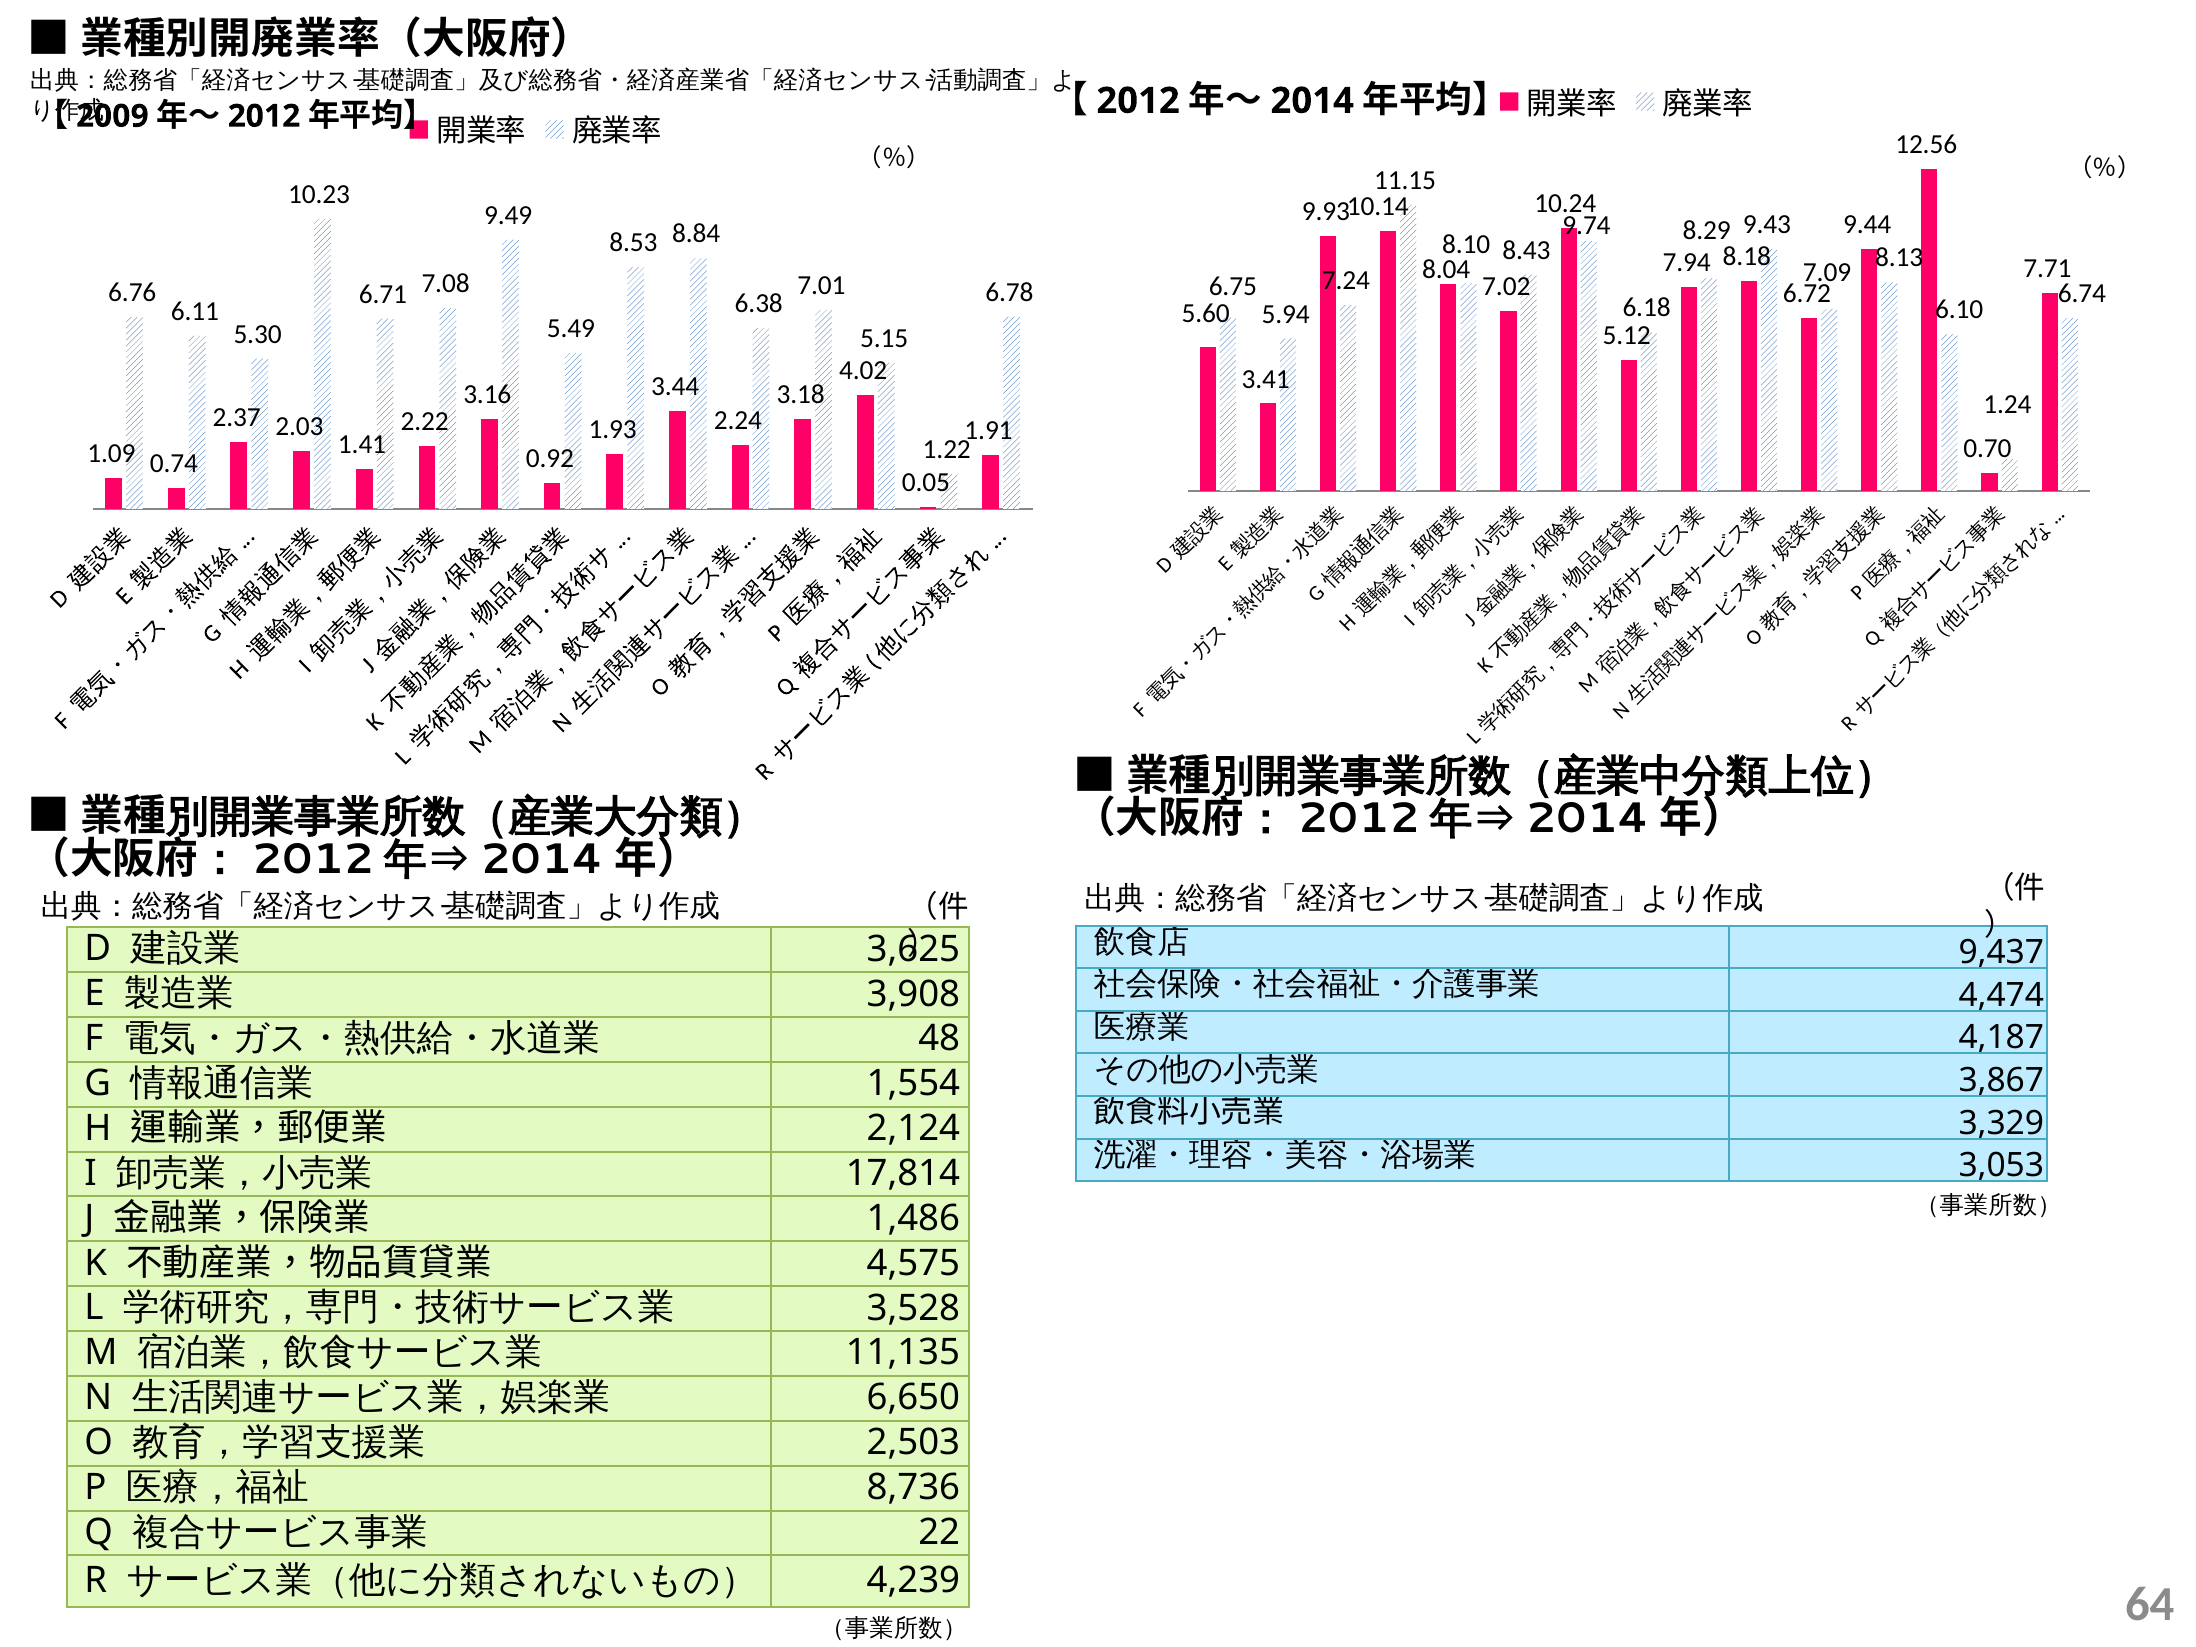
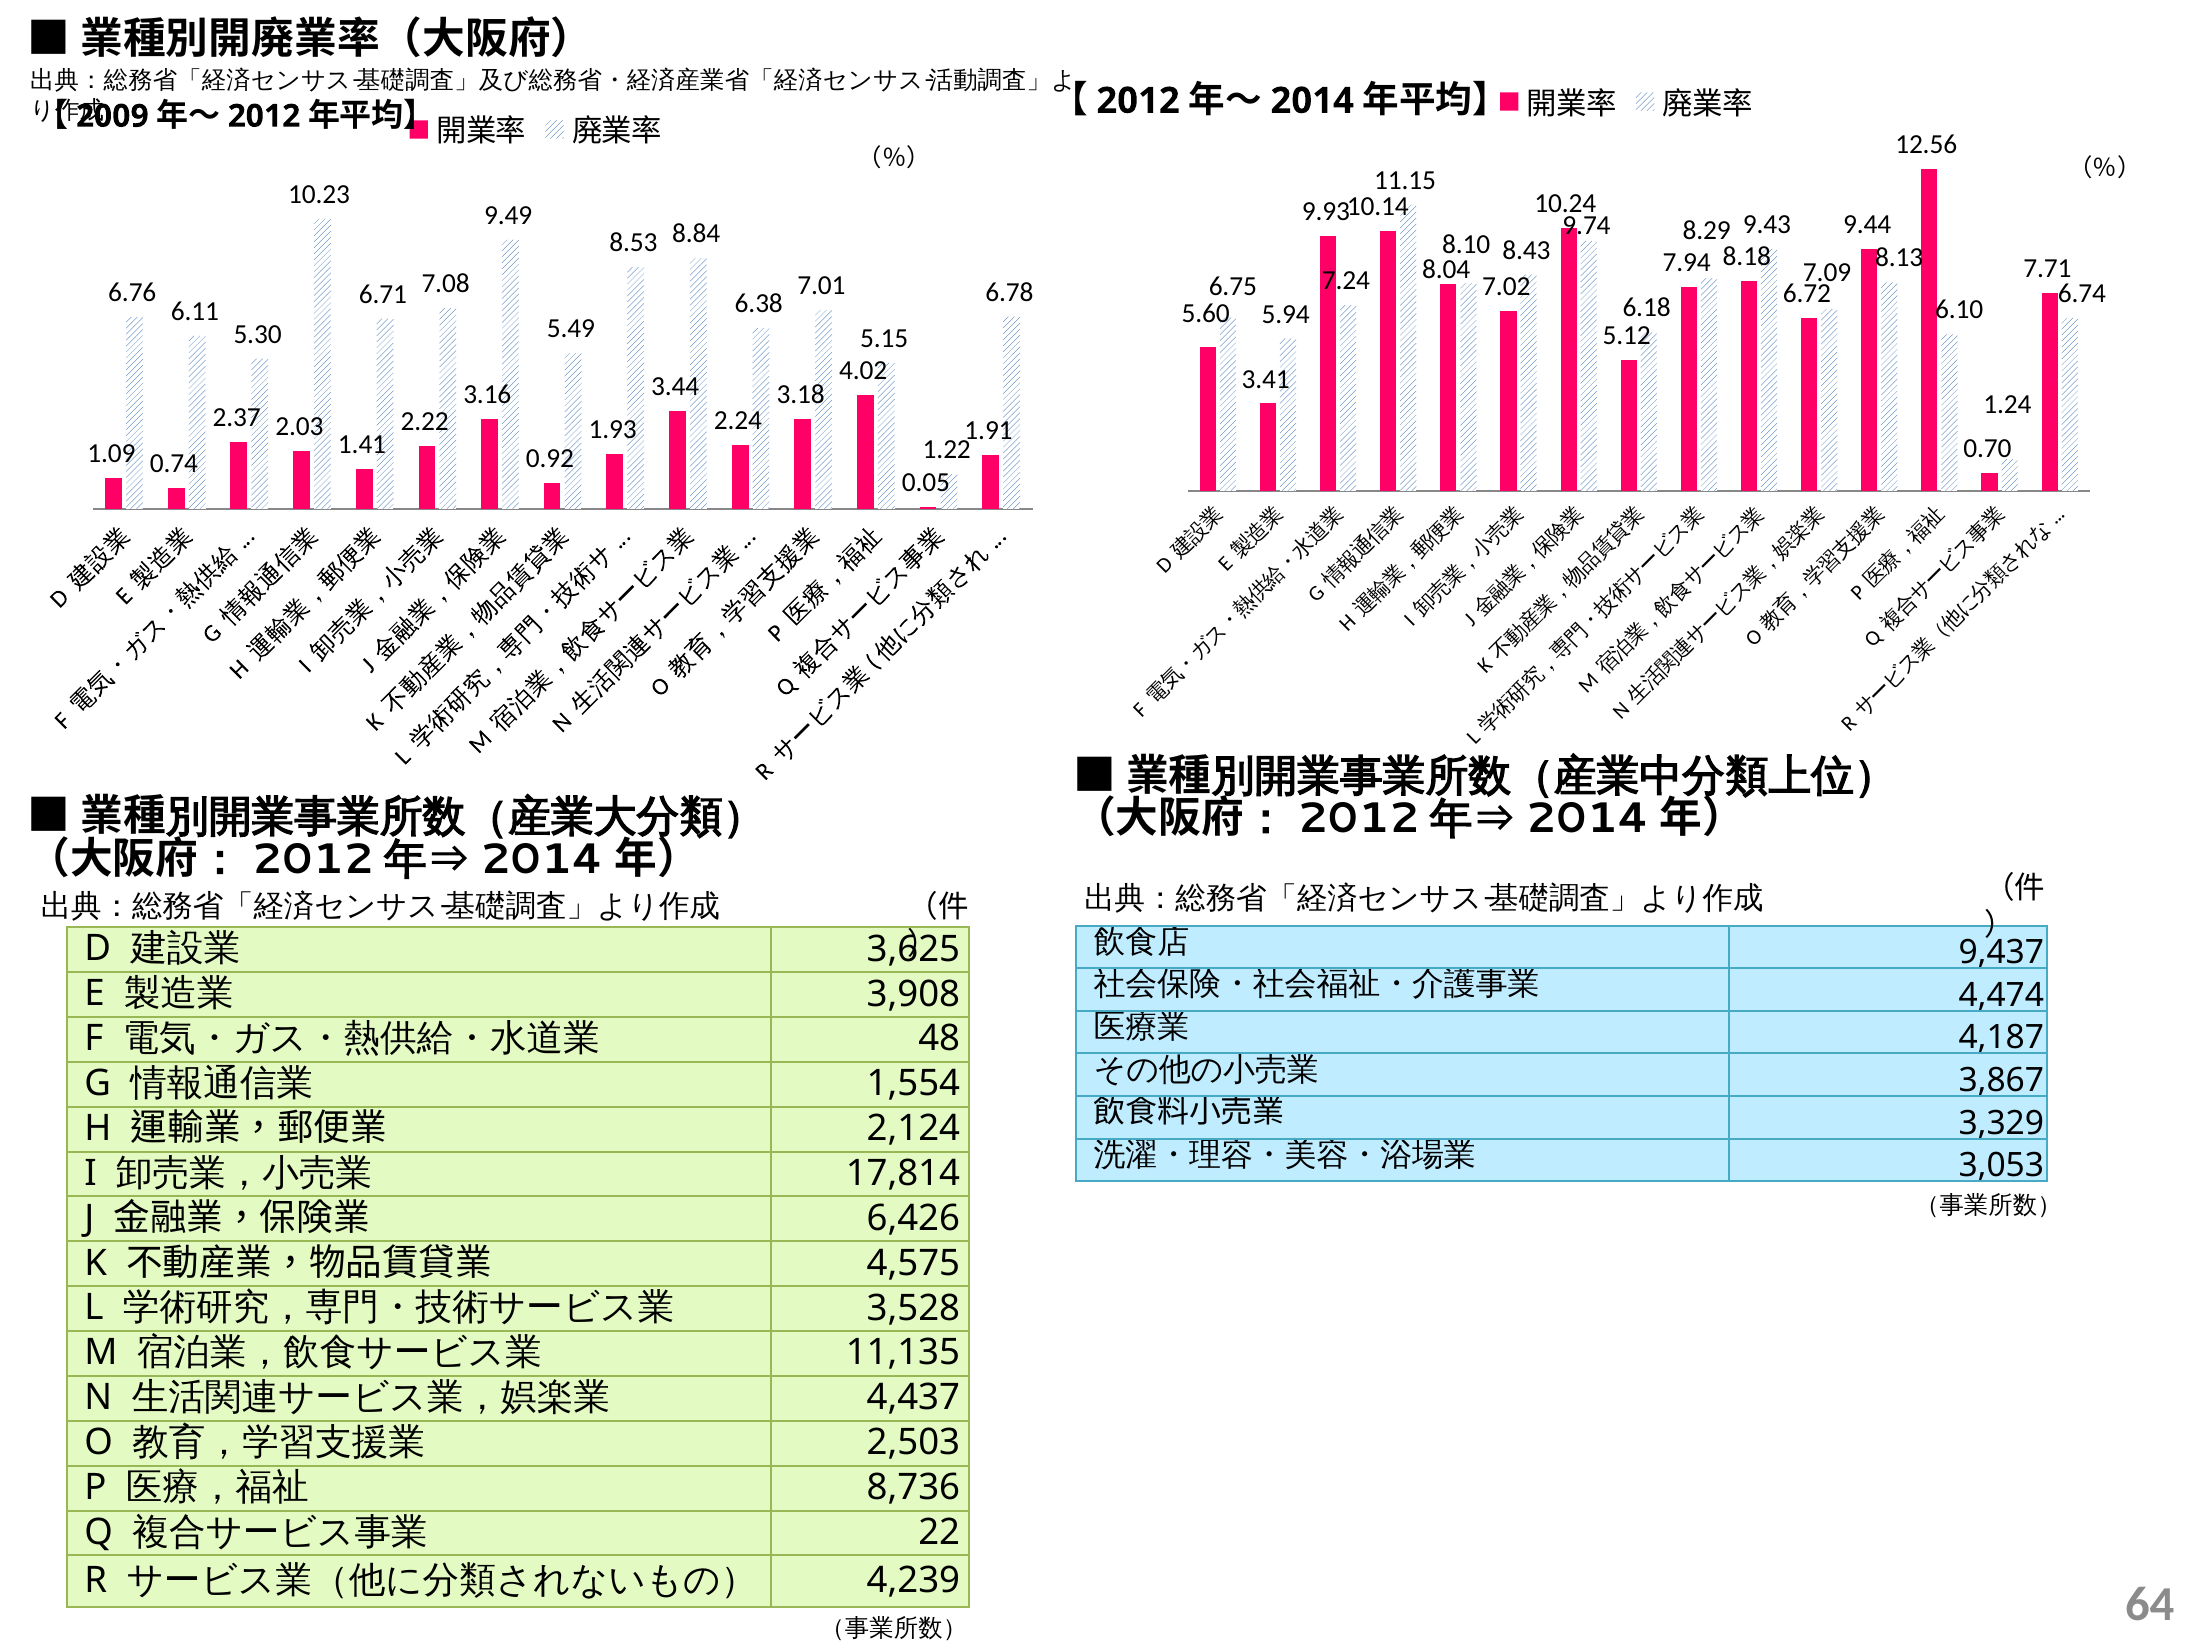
1,486: 1,486 -> 6,426 (913, 1218)
6,650: 6,650 -> 4,437 (913, 1398)
